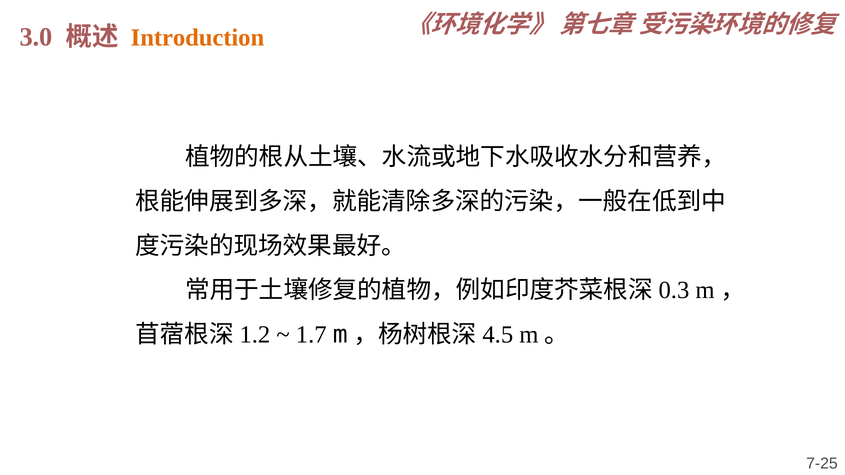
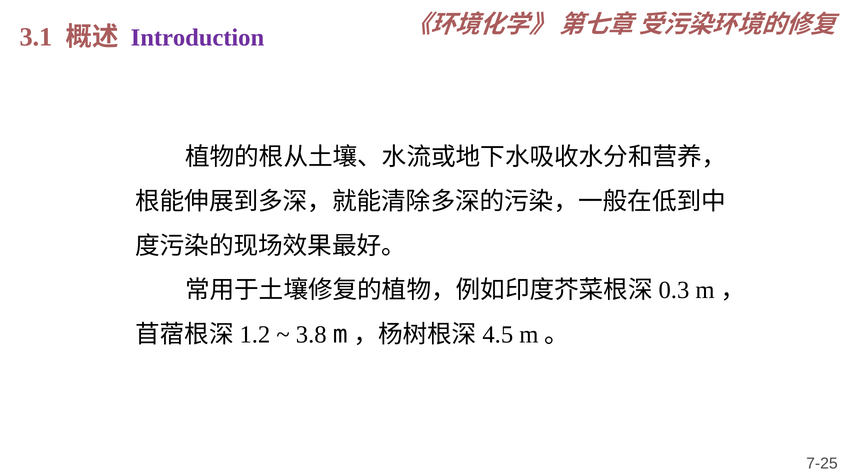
3.0: 3.0 -> 3.1 (36, 37)
Introduction colour: orange -> purple (197, 38)
1.7: 1.7 -> 3.8 (311, 335)
